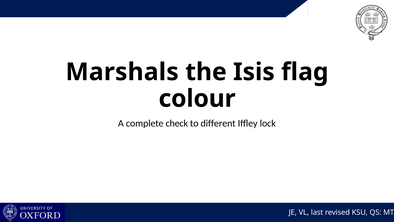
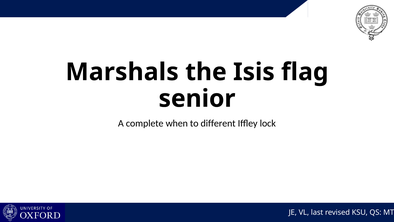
colour: colour -> senior (197, 98)
check: check -> when (177, 123)
